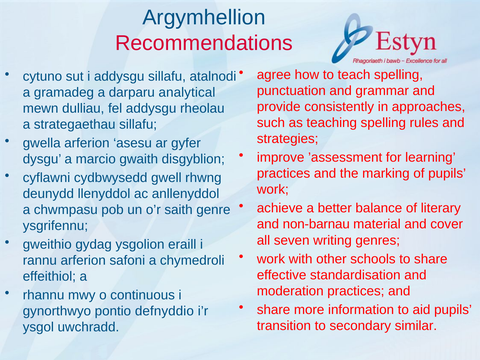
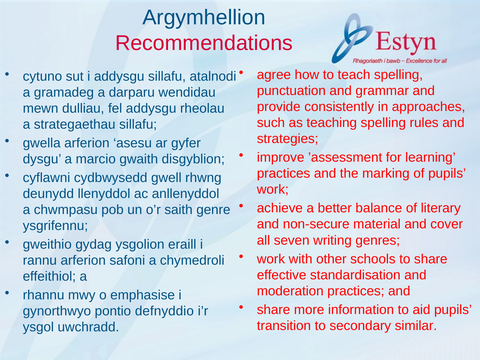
analytical: analytical -> wendidau (187, 92)
non-barnau: non-barnau -> non-secure (316, 224)
continuous: continuous -> emphasise (143, 295)
